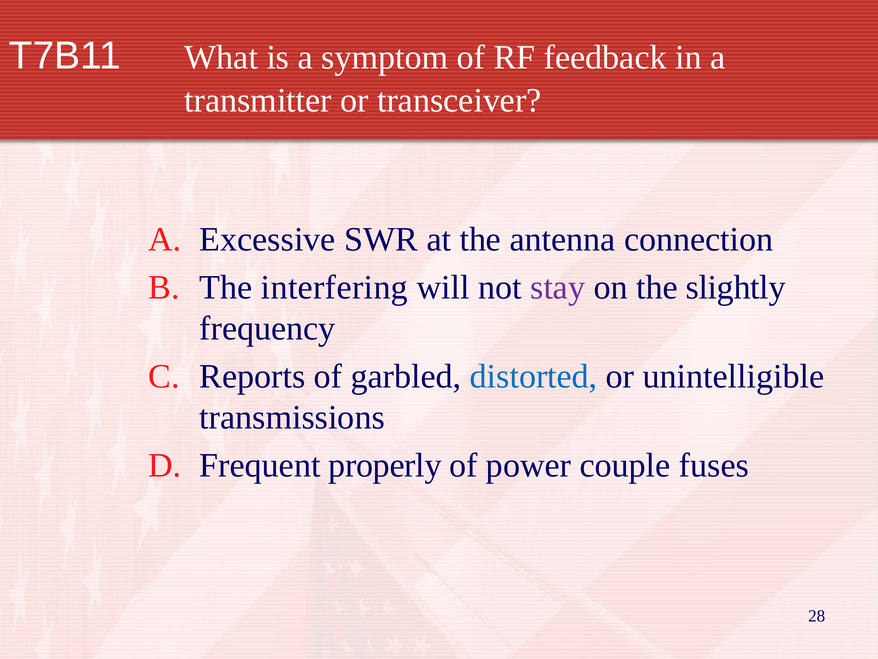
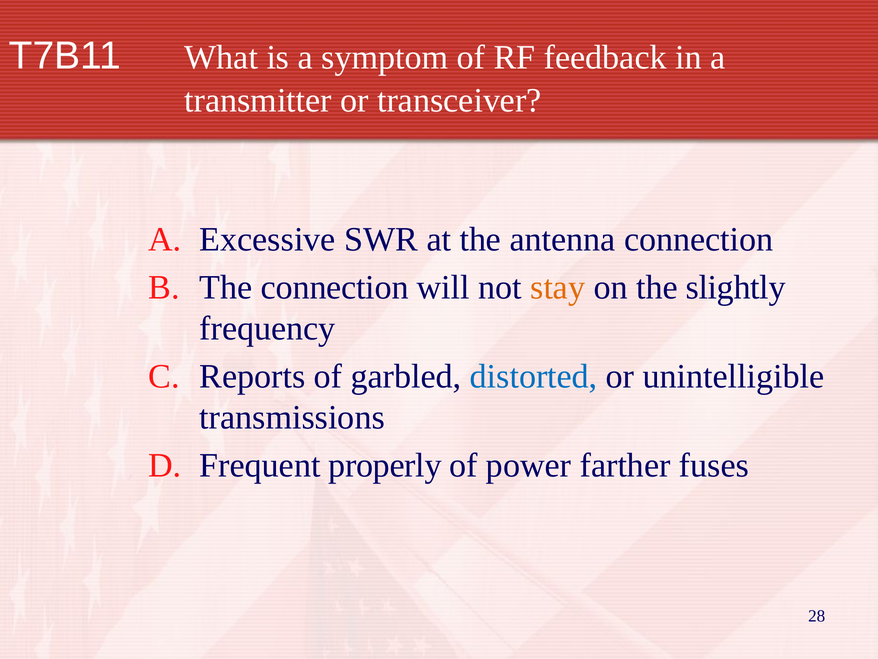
The interfering: interfering -> connection (335, 287)
stay colour: purple -> orange (558, 287)
couple: couple -> farther (625, 465)
